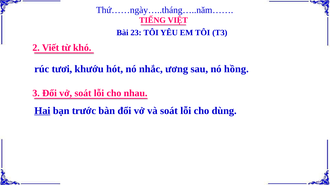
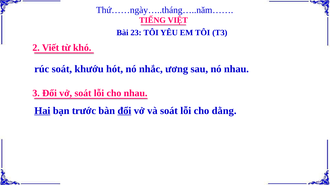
rúc tươi: tươi -> soát (62, 69)
nó hồng: hồng -> nhau (236, 69)
đổi underline: none -> present (124, 111)
dùng: dùng -> dằng (224, 111)
